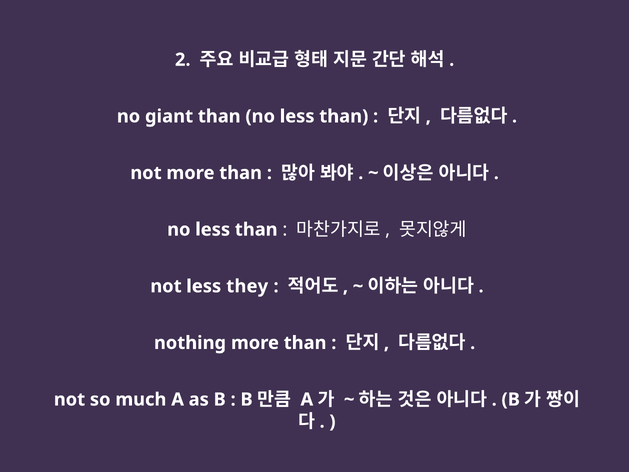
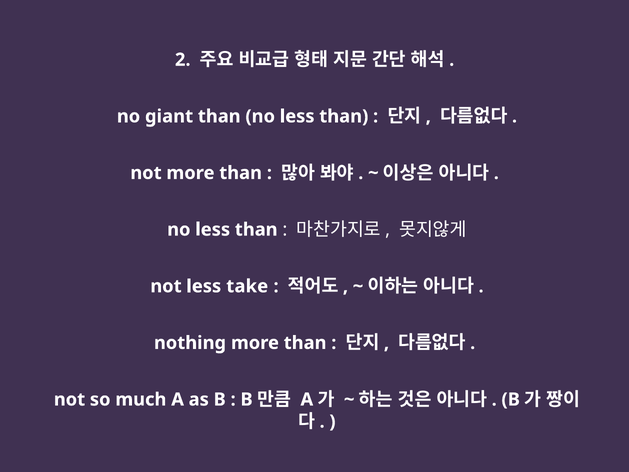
they: they -> take (247, 286)
